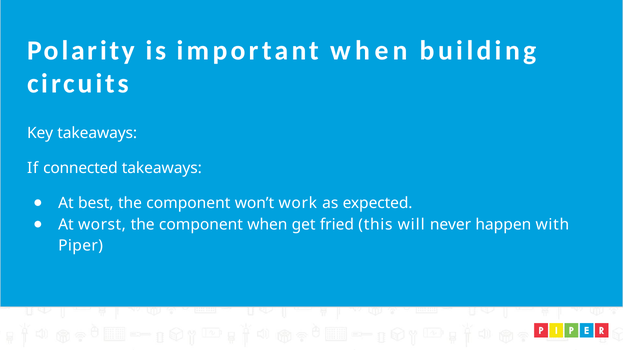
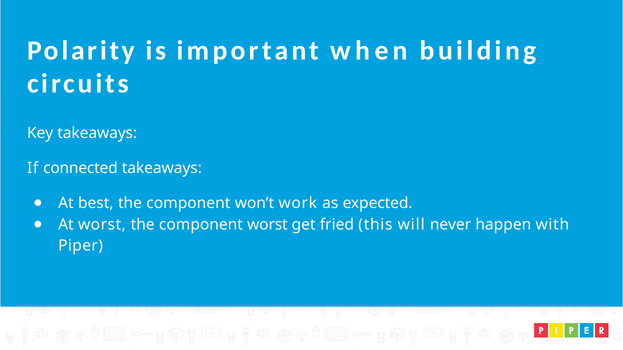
component when: when -> worst (267, 225)
